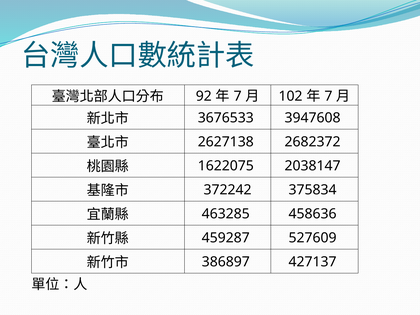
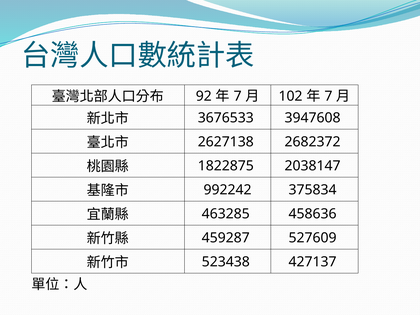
1622075: 1622075 -> 1822875 (226, 166)
372242: 372242 -> 992242 (228, 190)
386897: 386897 -> 523438 (226, 262)
